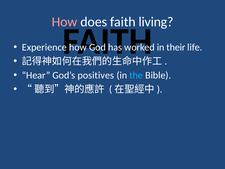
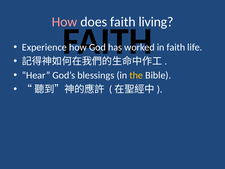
in their: their -> faith (176, 47)
positives: positives -> blessings (96, 75)
the colour: light blue -> yellow (136, 75)
